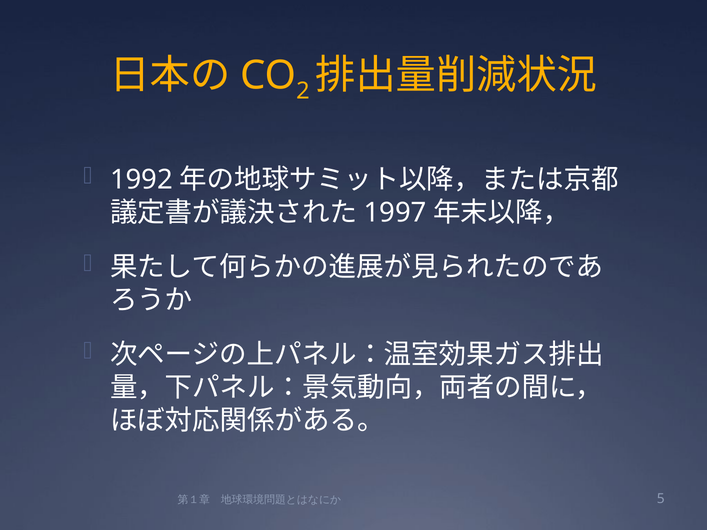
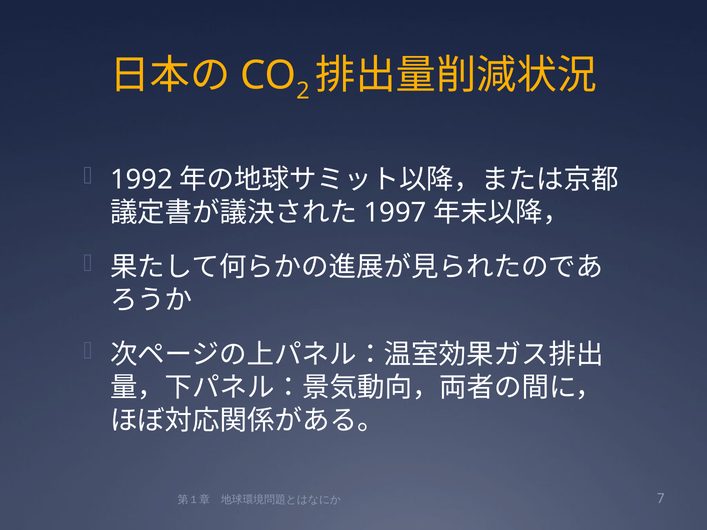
5: 5 -> 7 (661, 499)
